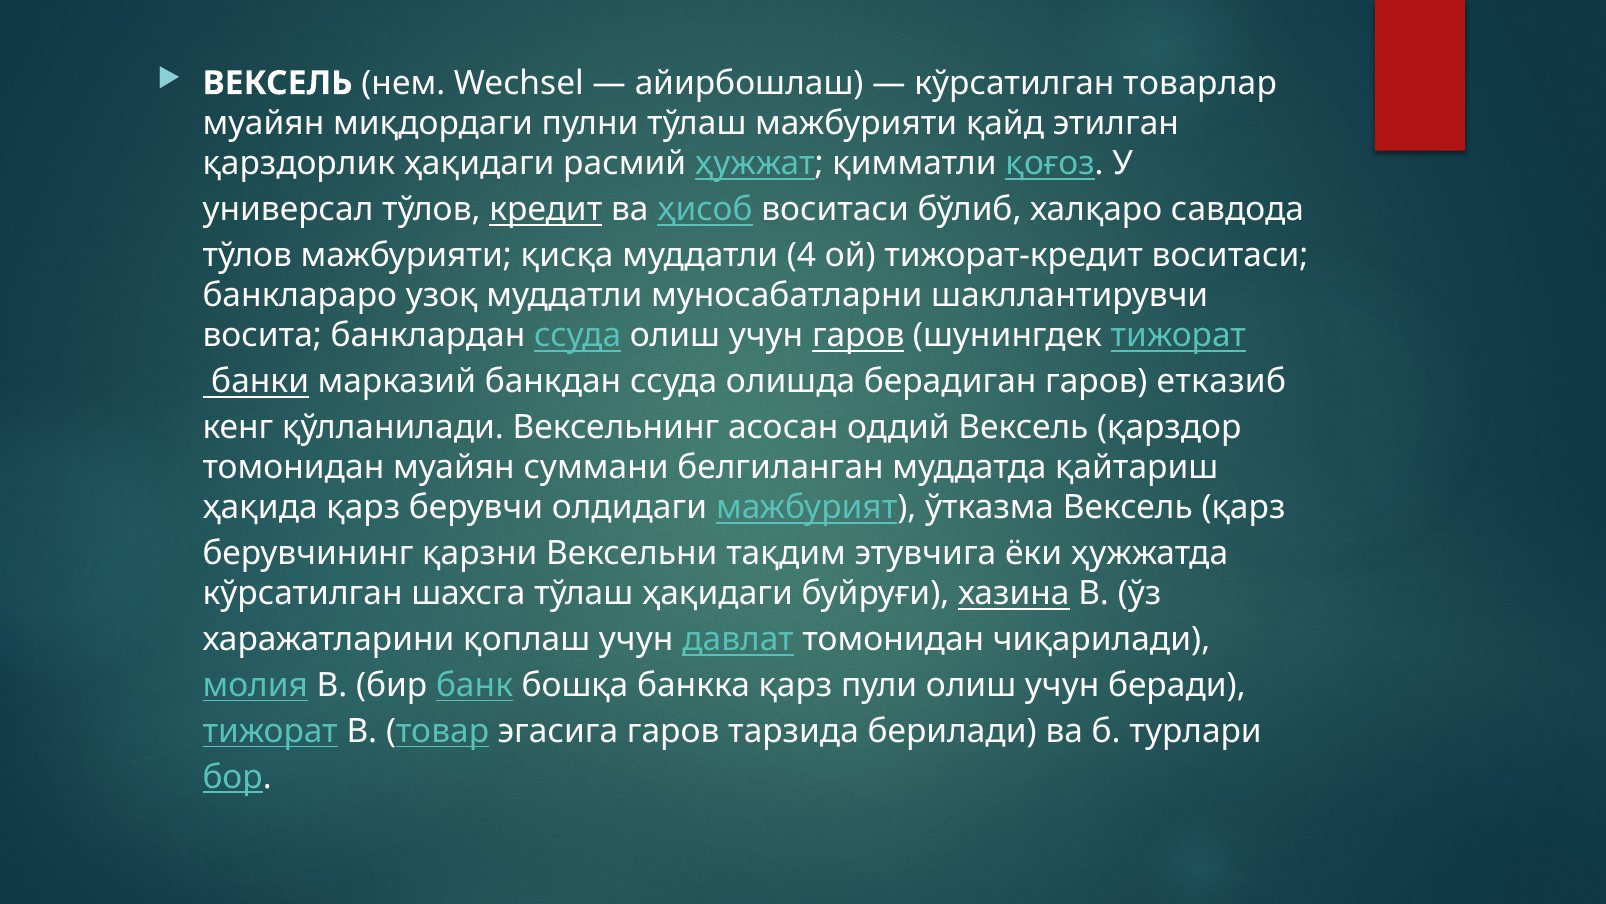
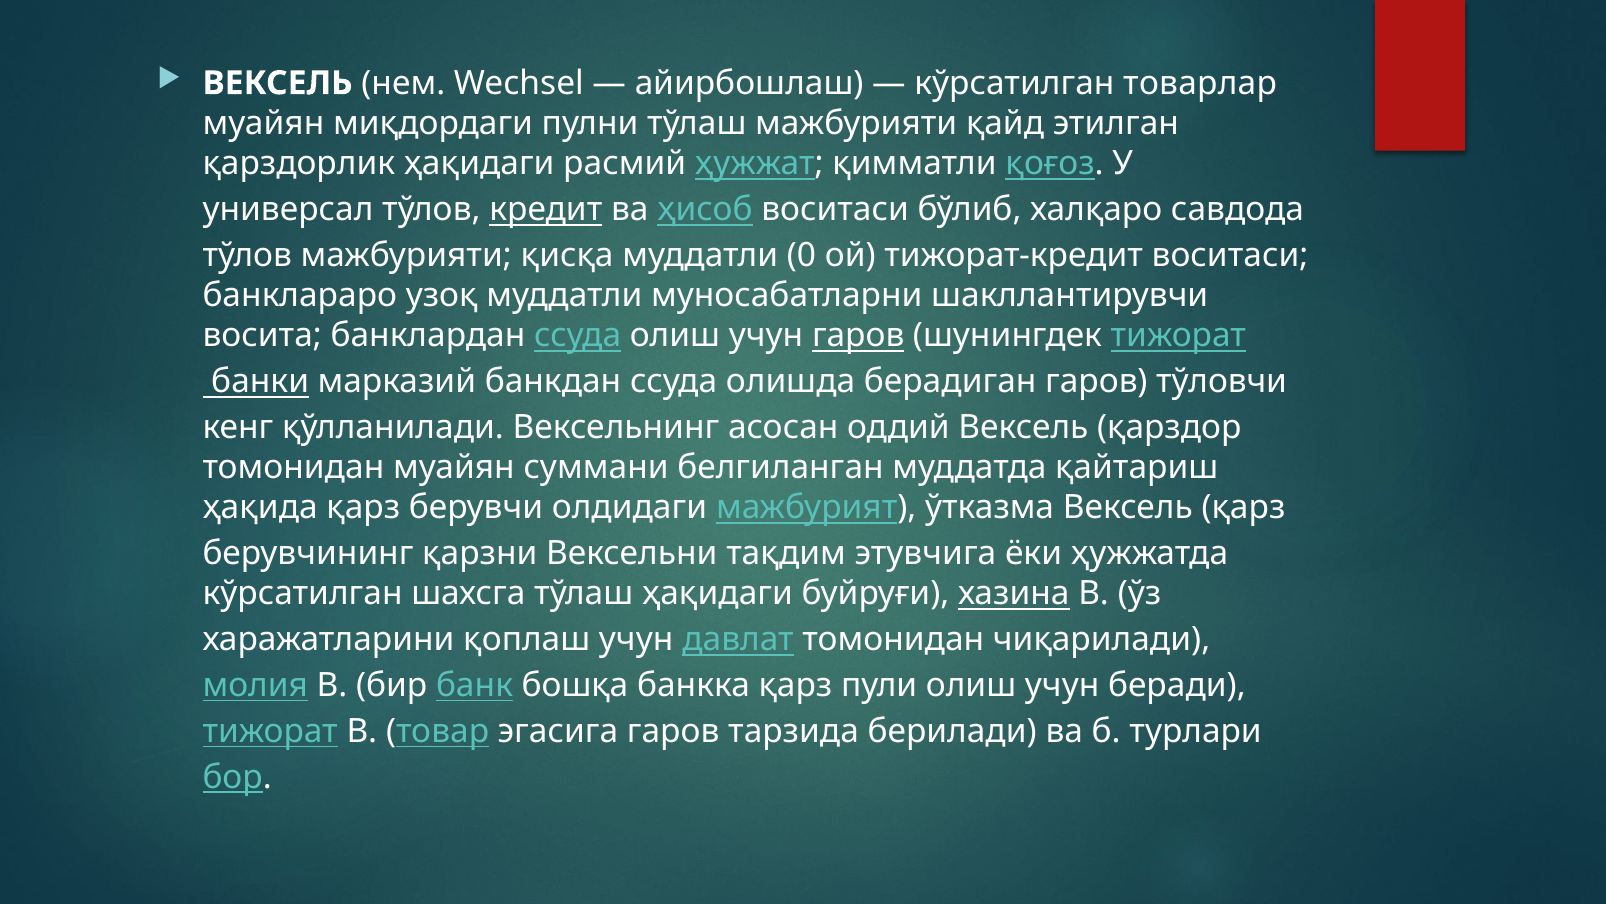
4: 4 -> 0 (802, 255)
етказиб: етказиб -> тўловчи (1222, 381)
